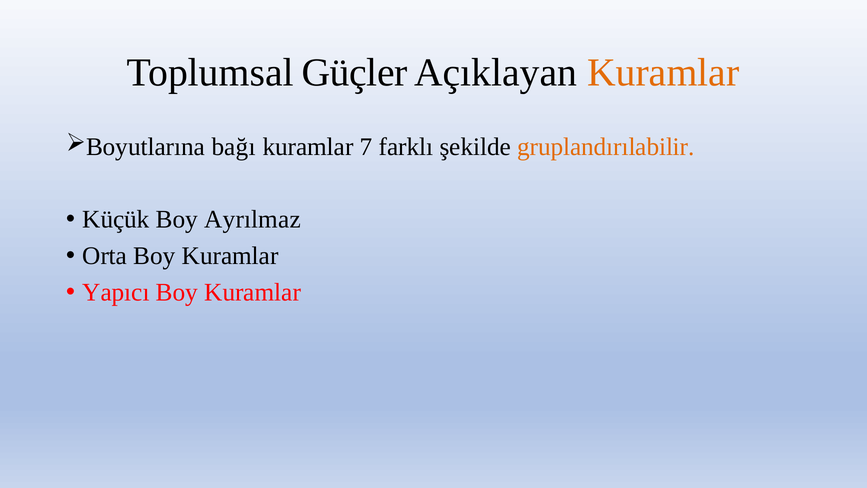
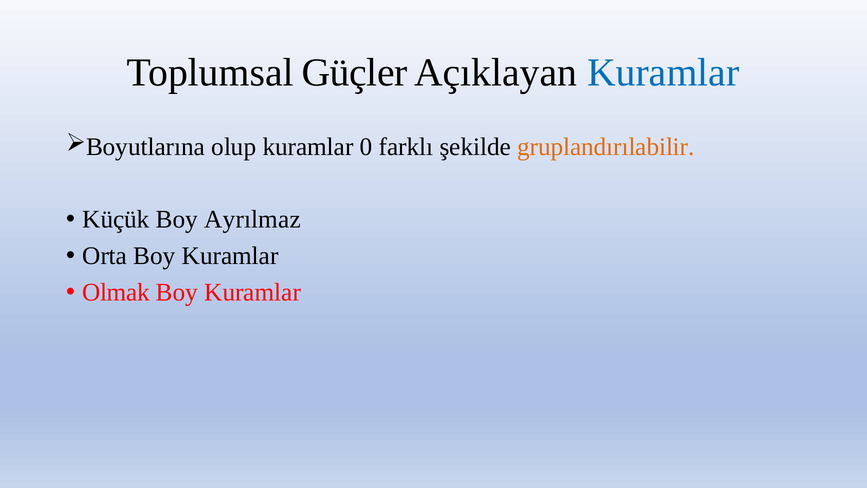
Kuramlar colour: orange -> blue (663, 73)
bağı: bağı -> olup (234, 147)
7: 7 -> 0 (366, 147)
Yapıcı: Yapıcı -> Olmak (116, 292)
